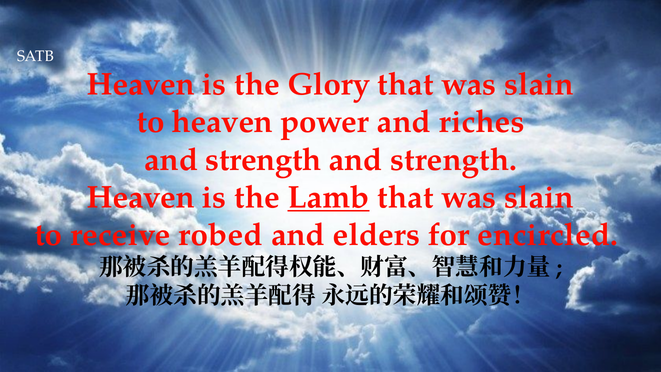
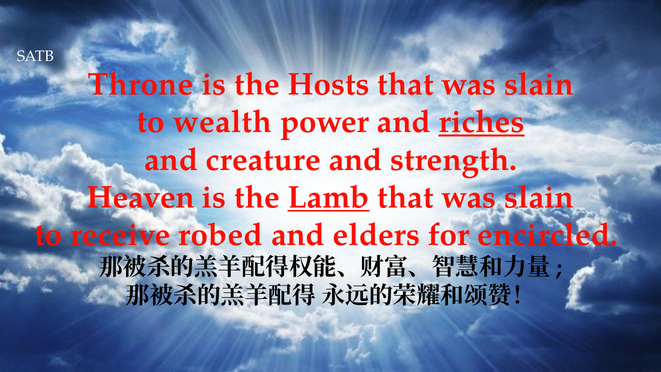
Heaven: Heaven -> Throne (141, 84)
Glory: Glory -> Hosts (329, 84)
to heaven: heaven -> wealth (222, 122)
riches underline: none -> present (482, 122)
strength: strength -> creature (263, 160)
